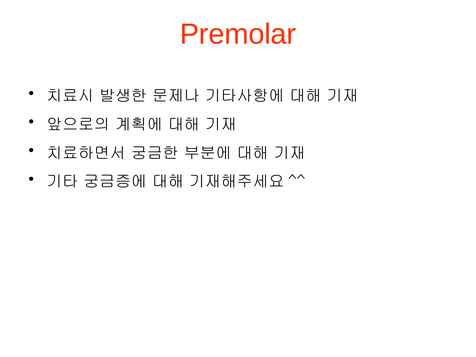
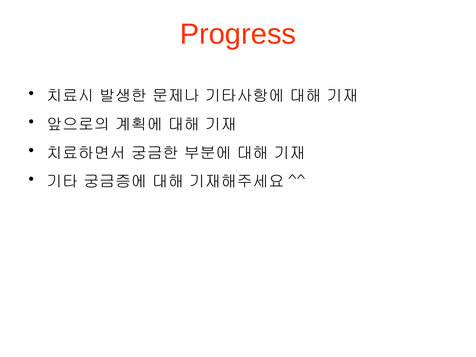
Premolar: Premolar -> Progress (238, 34)
